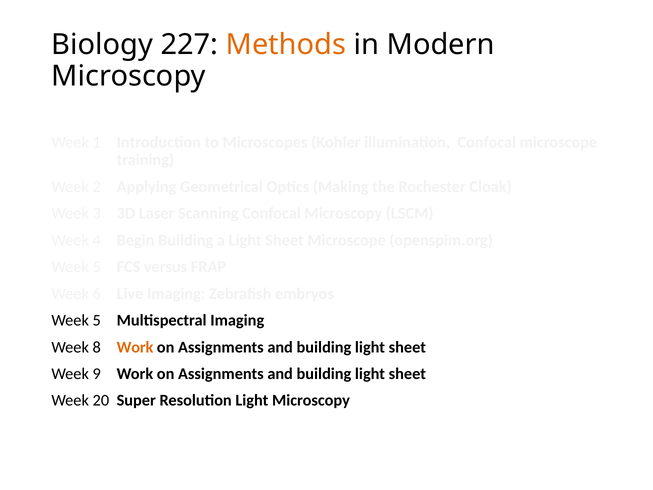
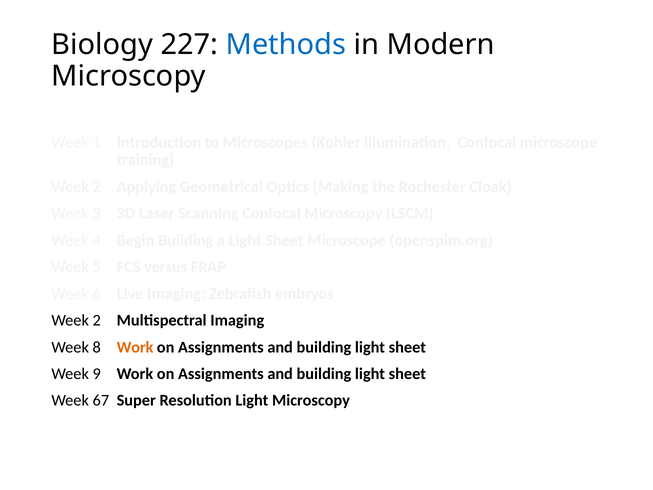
Methods colour: orange -> blue (286, 45)
5: 5 -> 2 (97, 320)
20: 20 -> 67 (101, 400)
